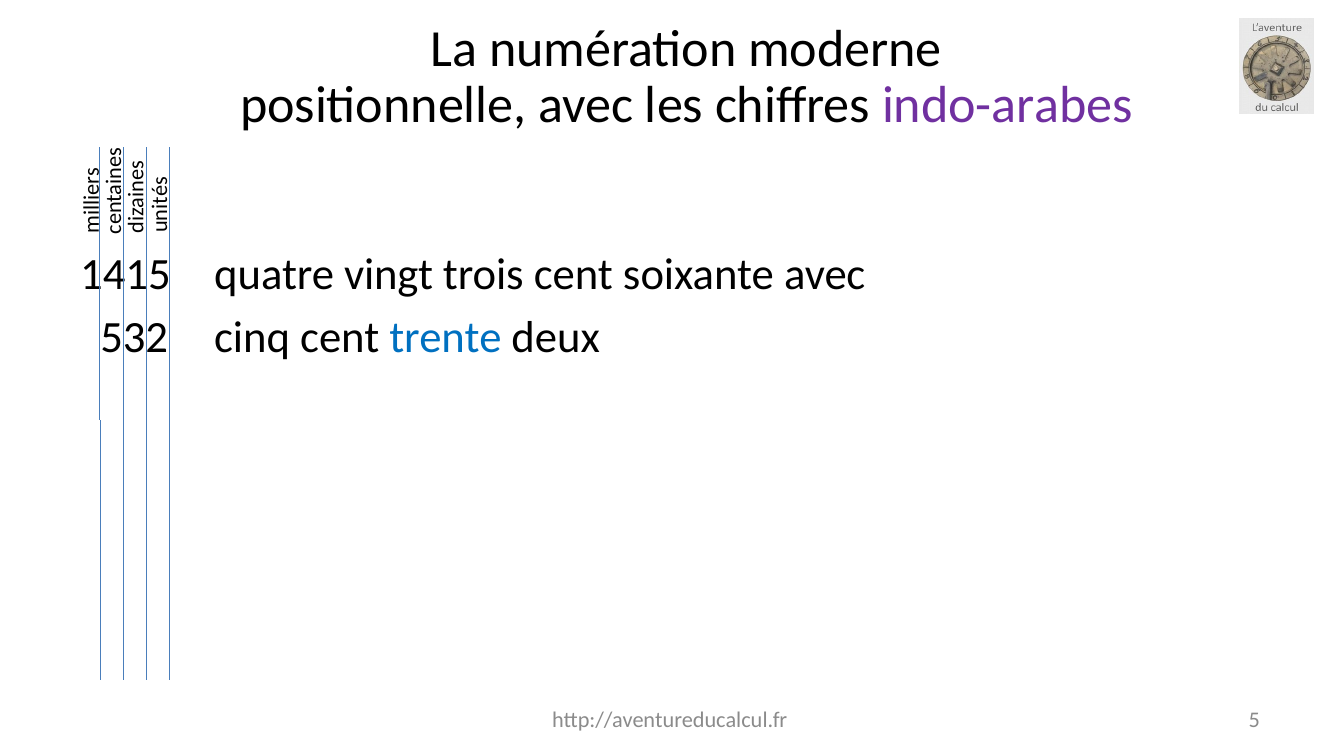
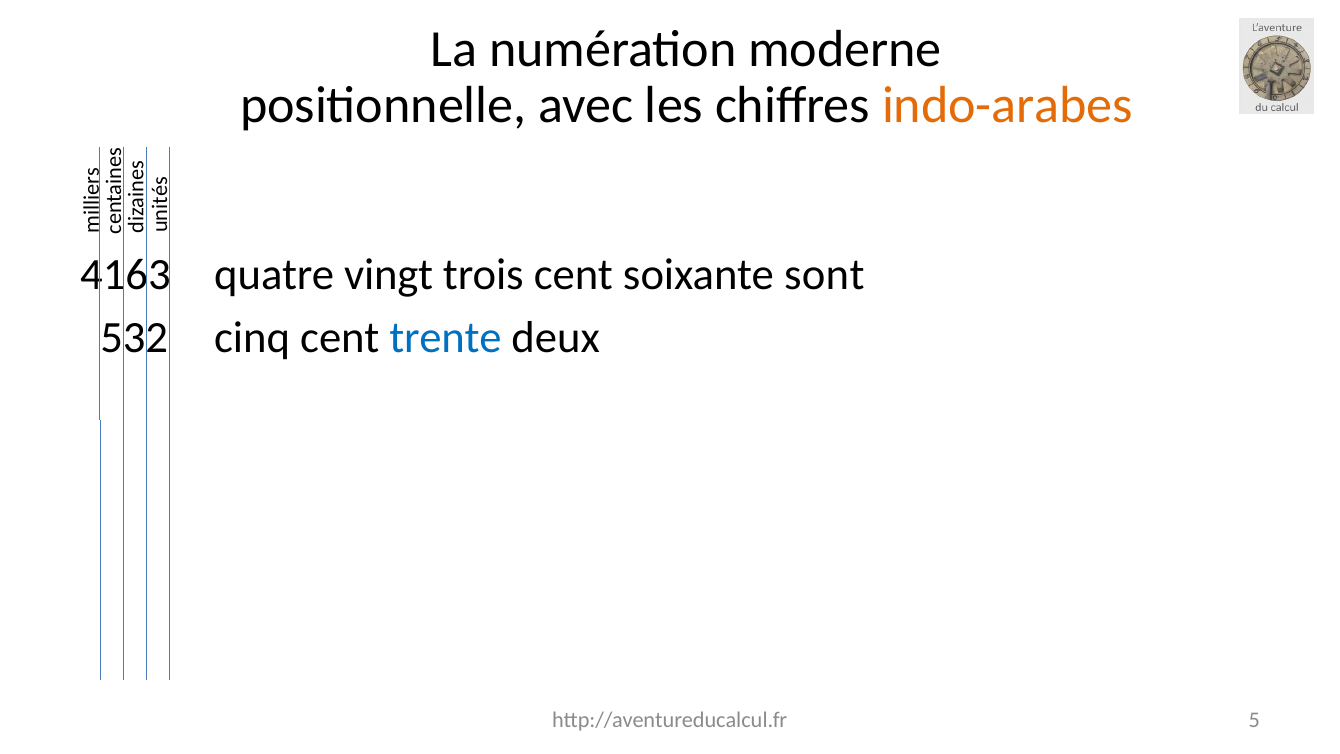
indo-arabes colour: purple -> orange (1007, 105)
1415: 1415 -> 4163 (125, 275)
soixante avec: avec -> sont (824, 275)
